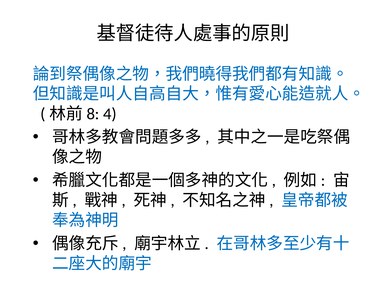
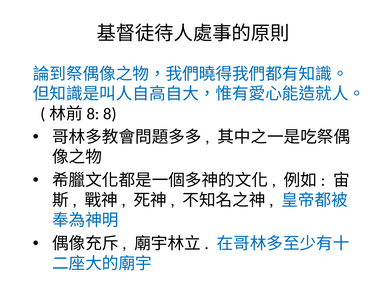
4: 4 -> 8 (110, 114)
